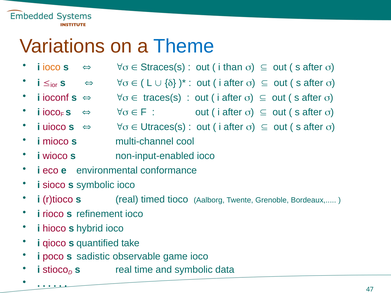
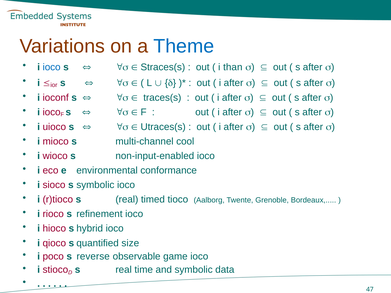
ioco colour: orange -> blue (52, 67)
take: take -> size (130, 243)
sadistic: sadistic -> reverse (93, 257)
